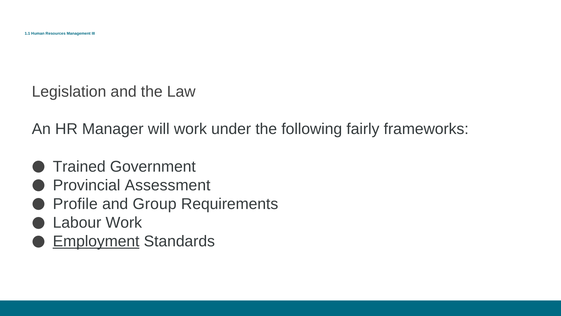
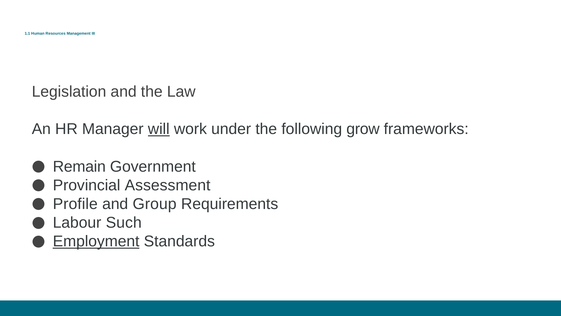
will underline: none -> present (159, 129)
fairly: fairly -> grow (363, 129)
Trained: Trained -> Remain (79, 166)
Labour Work: Work -> Such (124, 222)
